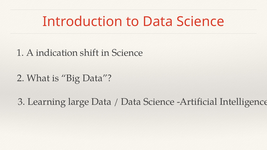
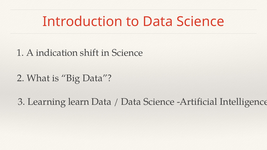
large: large -> learn (79, 102)
